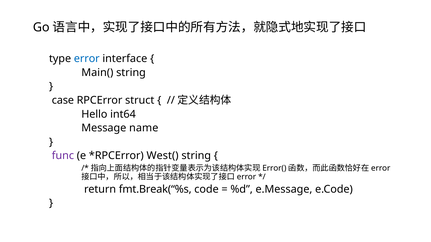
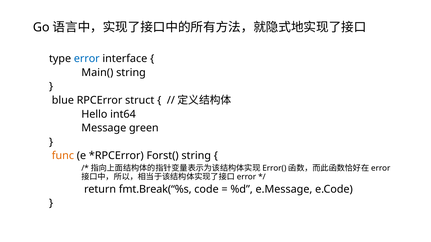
case: case -> blue (63, 100)
name: name -> green (144, 128)
func colour: purple -> orange (63, 156)
West(: West( -> Forst( (163, 156)
